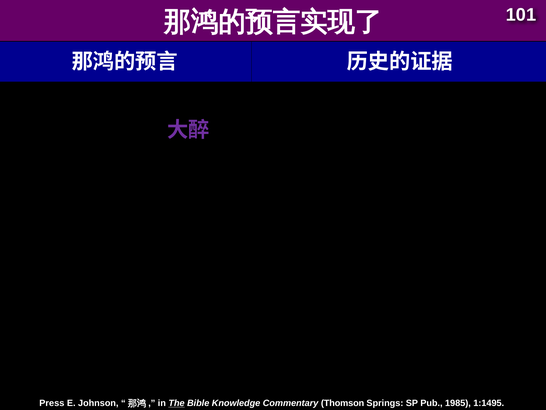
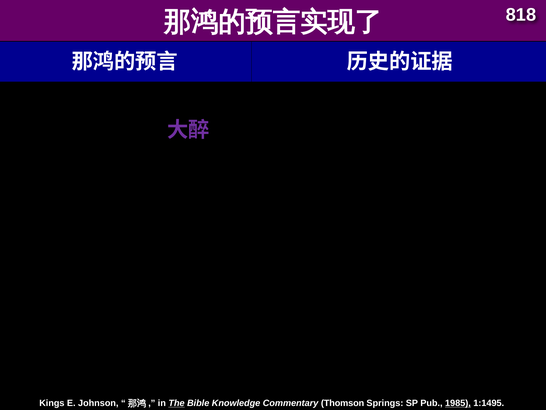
101: 101 -> 818 (521, 15)
Press: Press -> Kings (52, 403)
1985 underline: none -> present (458, 403)
